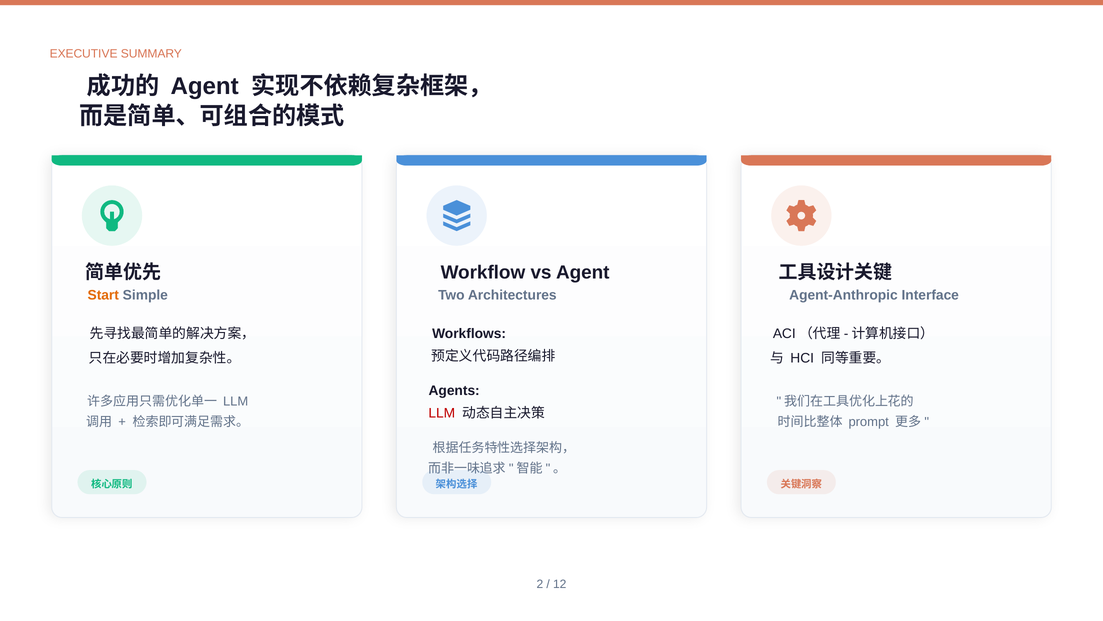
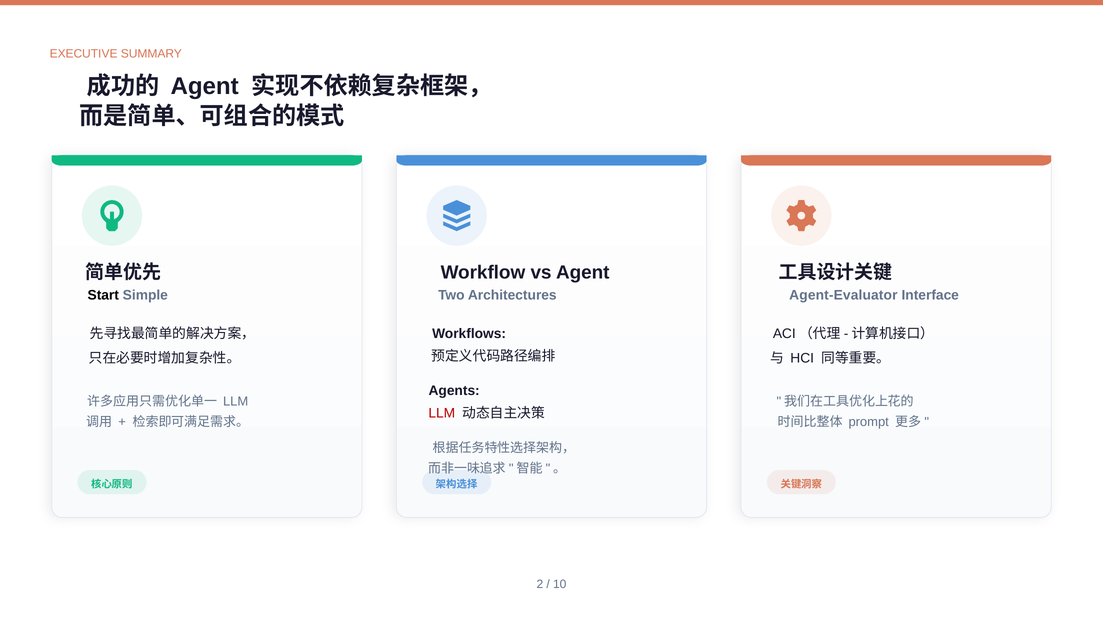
Start colour: orange -> black (103, 295)
Agent-Anthropic: Agent-Anthropic -> Agent-Evaluator (843, 295)
12: 12 -> 10 (560, 584)
